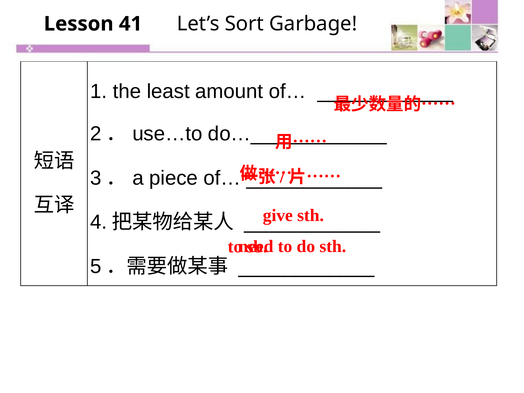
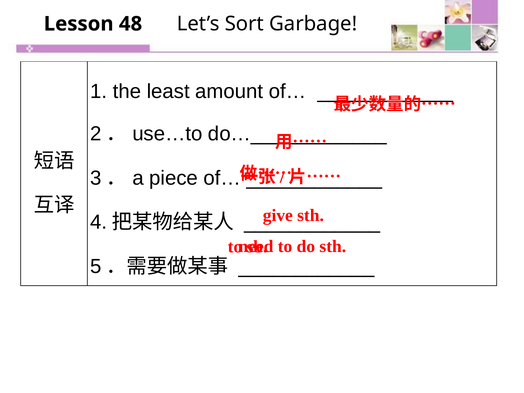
41: 41 -> 48 (131, 24)
